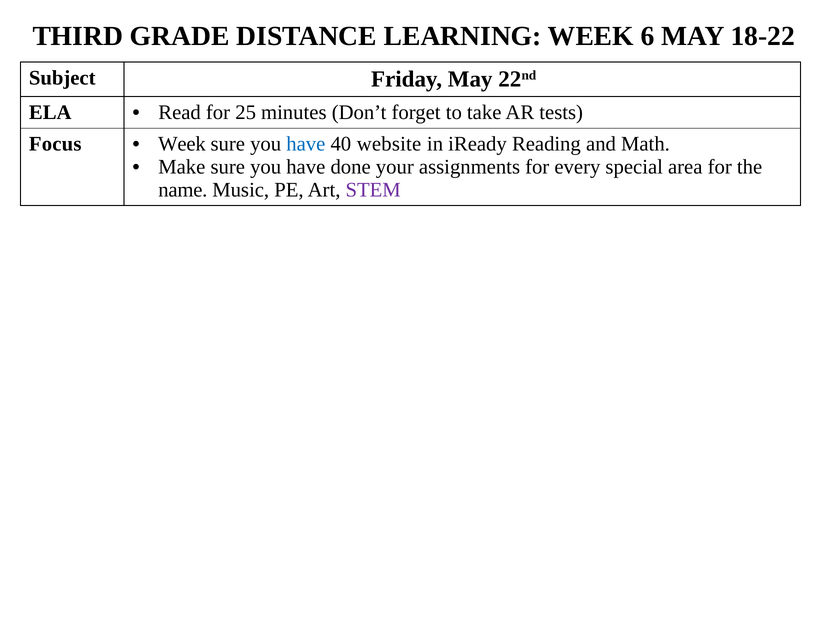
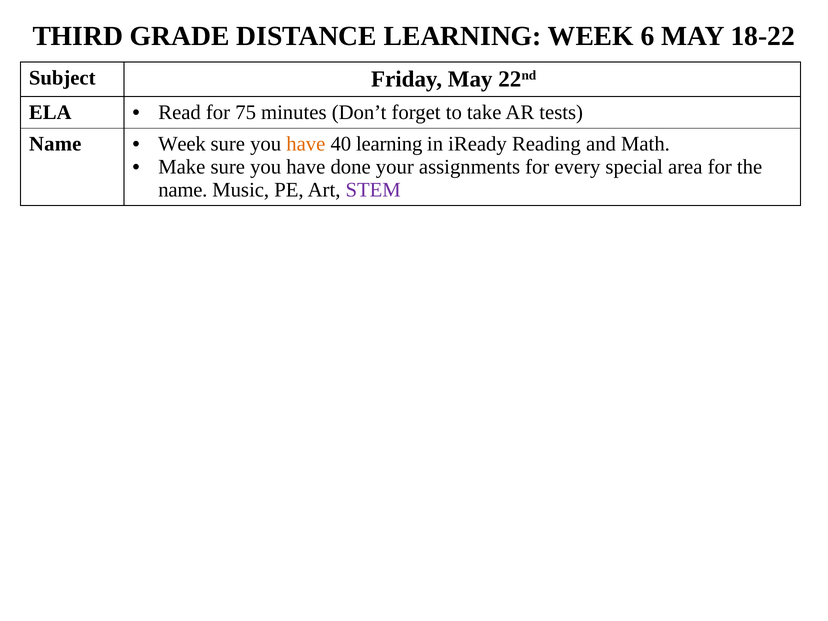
25: 25 -> 75 (246, 112)
Focus: Focus -> Name (55, 144)
have colour: blue -> orange (306, 144)
40 website: website -> learning (389, 144)
